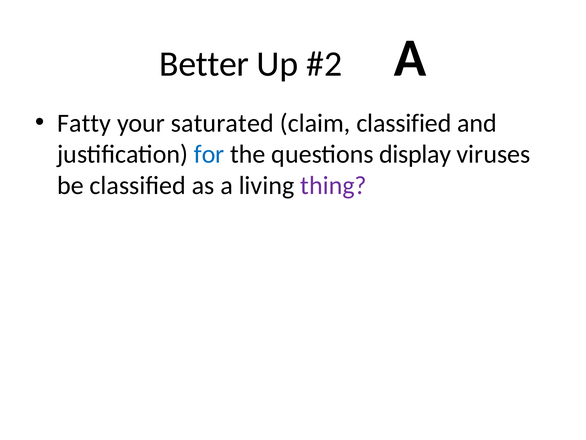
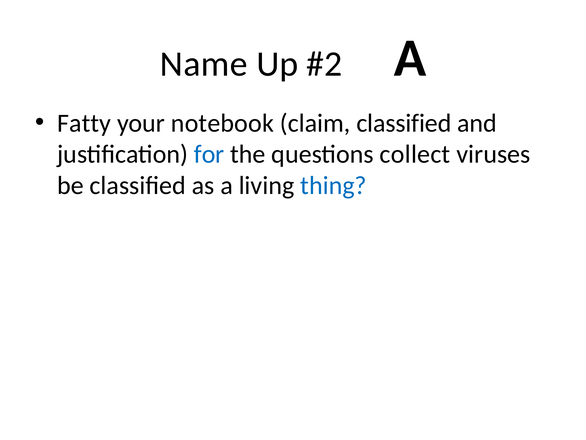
Better: Better -> Name (204, 64)
saturated: saturated -> notebook (222, 123)
display: display -> collect (415, 154)
thing colour: purple -> blue (333, 185)
